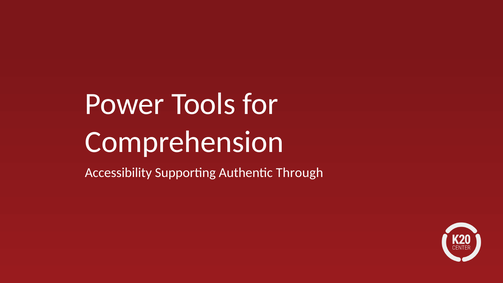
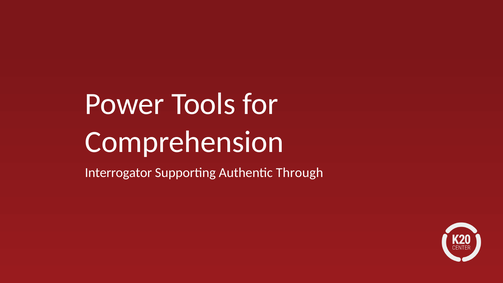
Accessibility: Accessibility -> Interrogator (118, 172)
